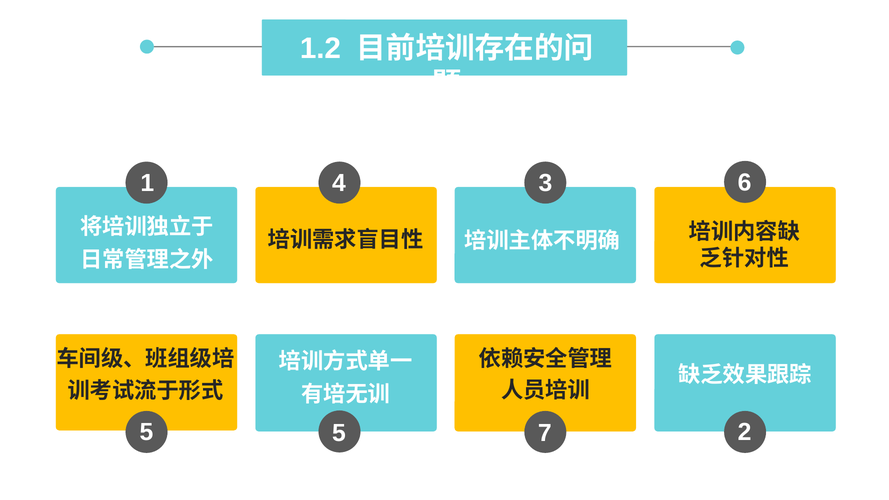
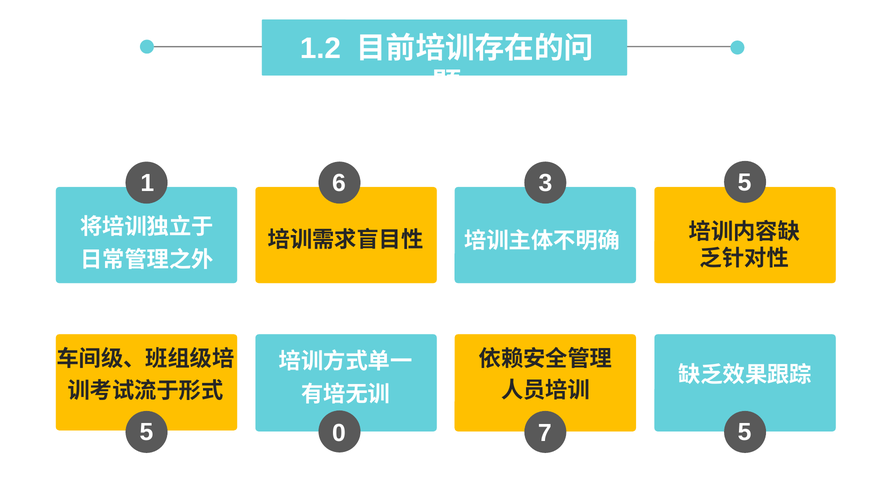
4: 4 -> 6 (339, 183)
3 6: 6 -> 5 (744, 182)
5 5: 5 -> 0 (339, 433)
7 2: 2 -> 5 (744, 432)
